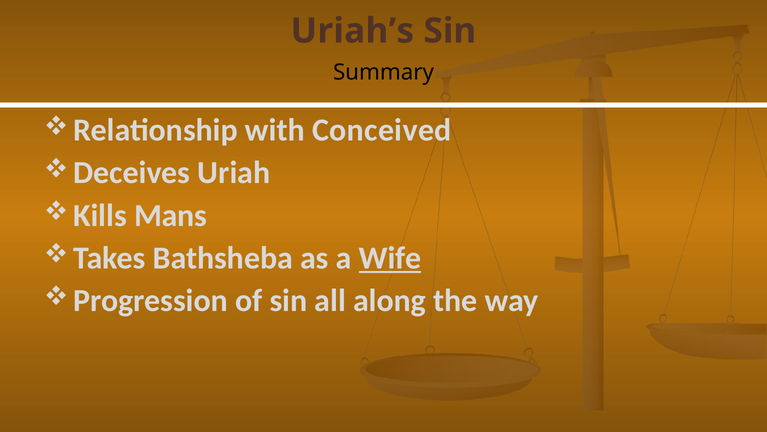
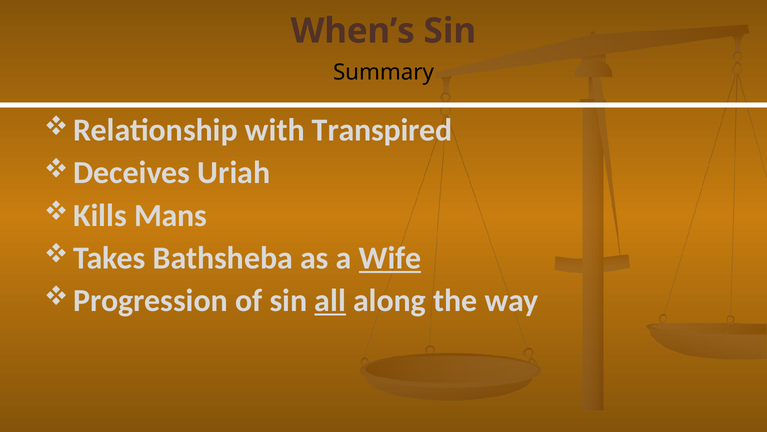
Uriah’s: Uriah’s -> When’s (353, 31)
Conceived: Conceived -> Transpired (382, 130)
all underline: none -> present (330, 300)
